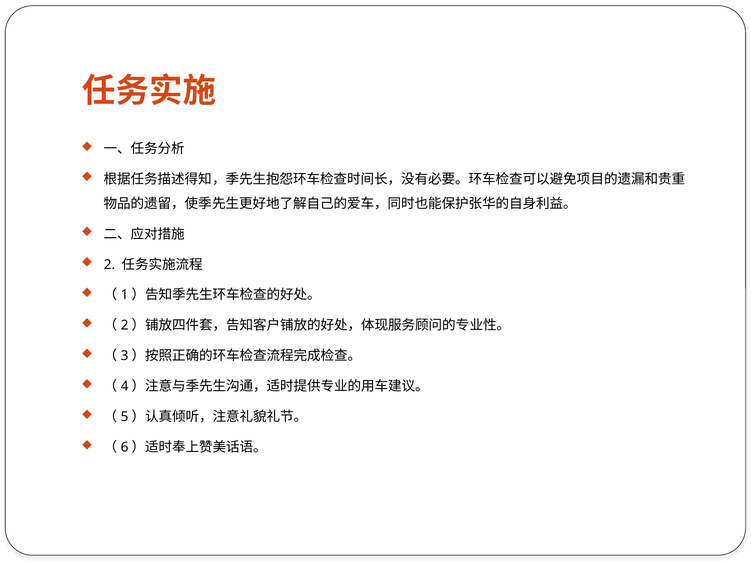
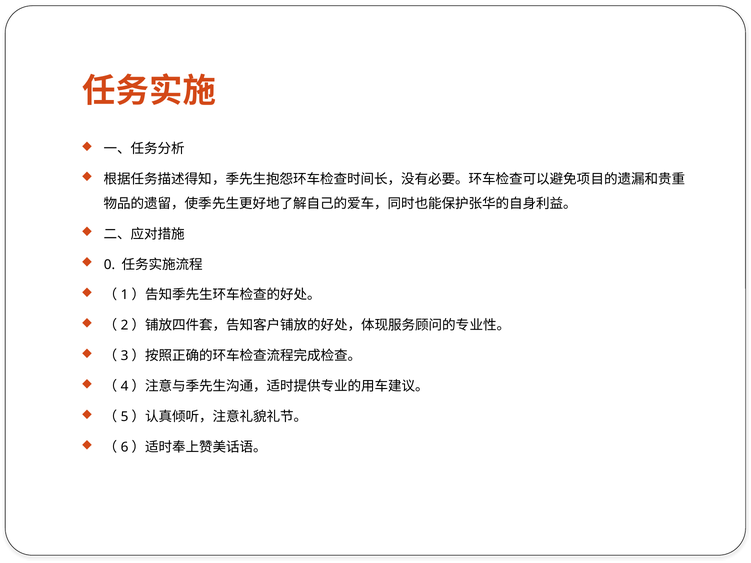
2: 2 -> 0 (110, 265)
